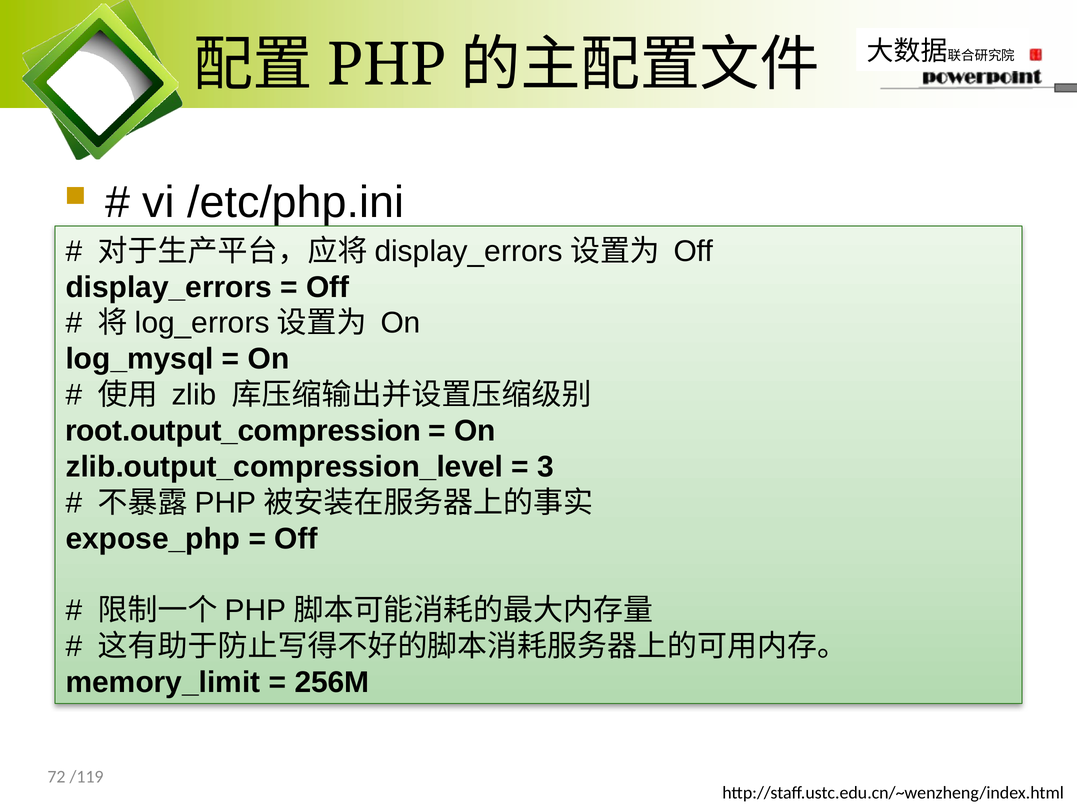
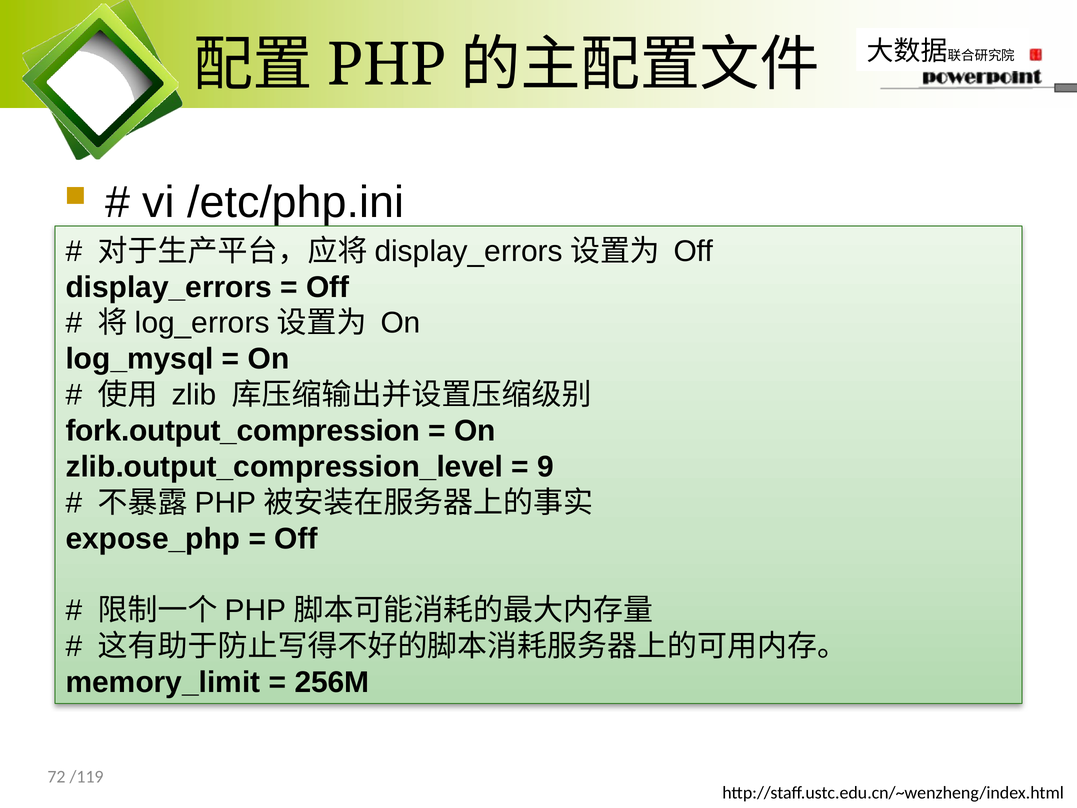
root.output_compression: root.output_compression -> fork.output_compression (243, 431)
3: 3 -> 9 (546, 467)
